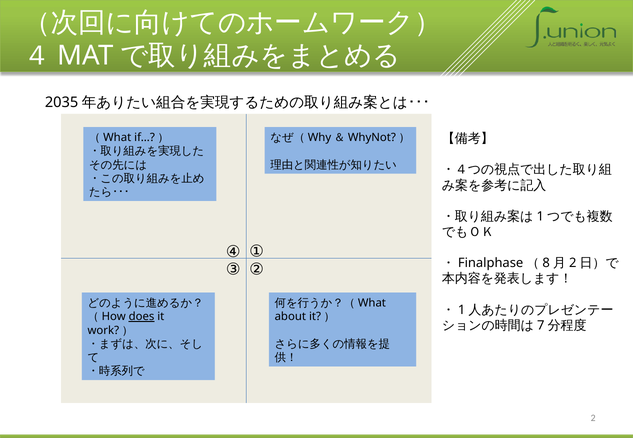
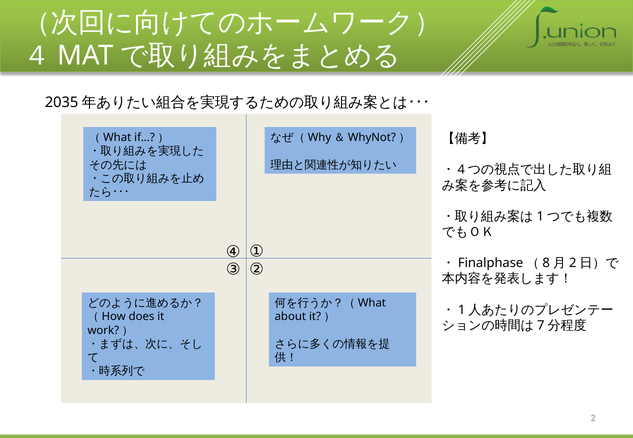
does underline: present -> none (142, 317)
